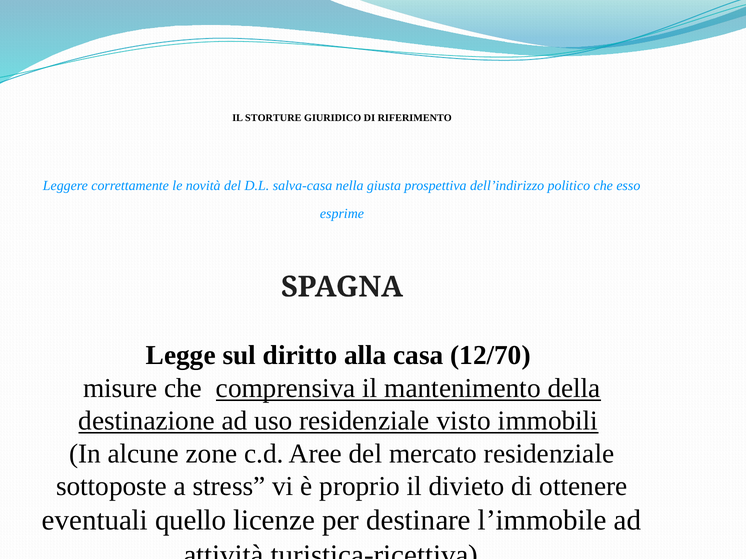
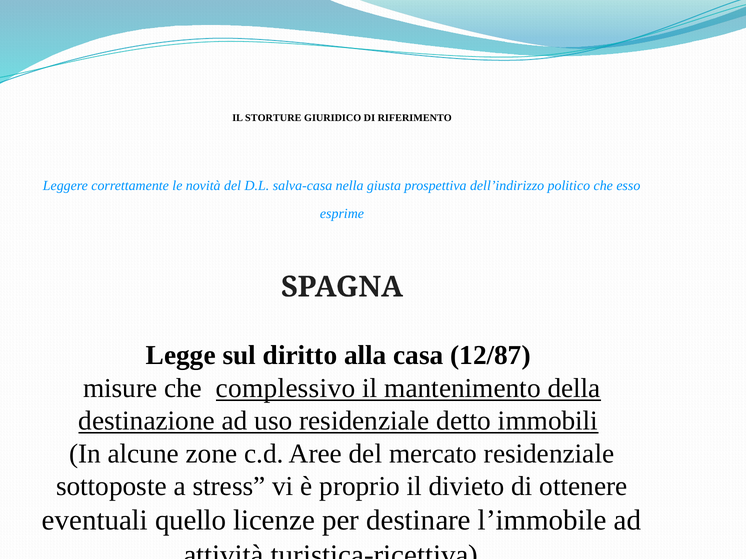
12/70: 12/70 -> 12/87 (491, 356)
comprensiva: comprensiva -> complessivo (286, 389)
visto: visto -> detto (464, 421)
